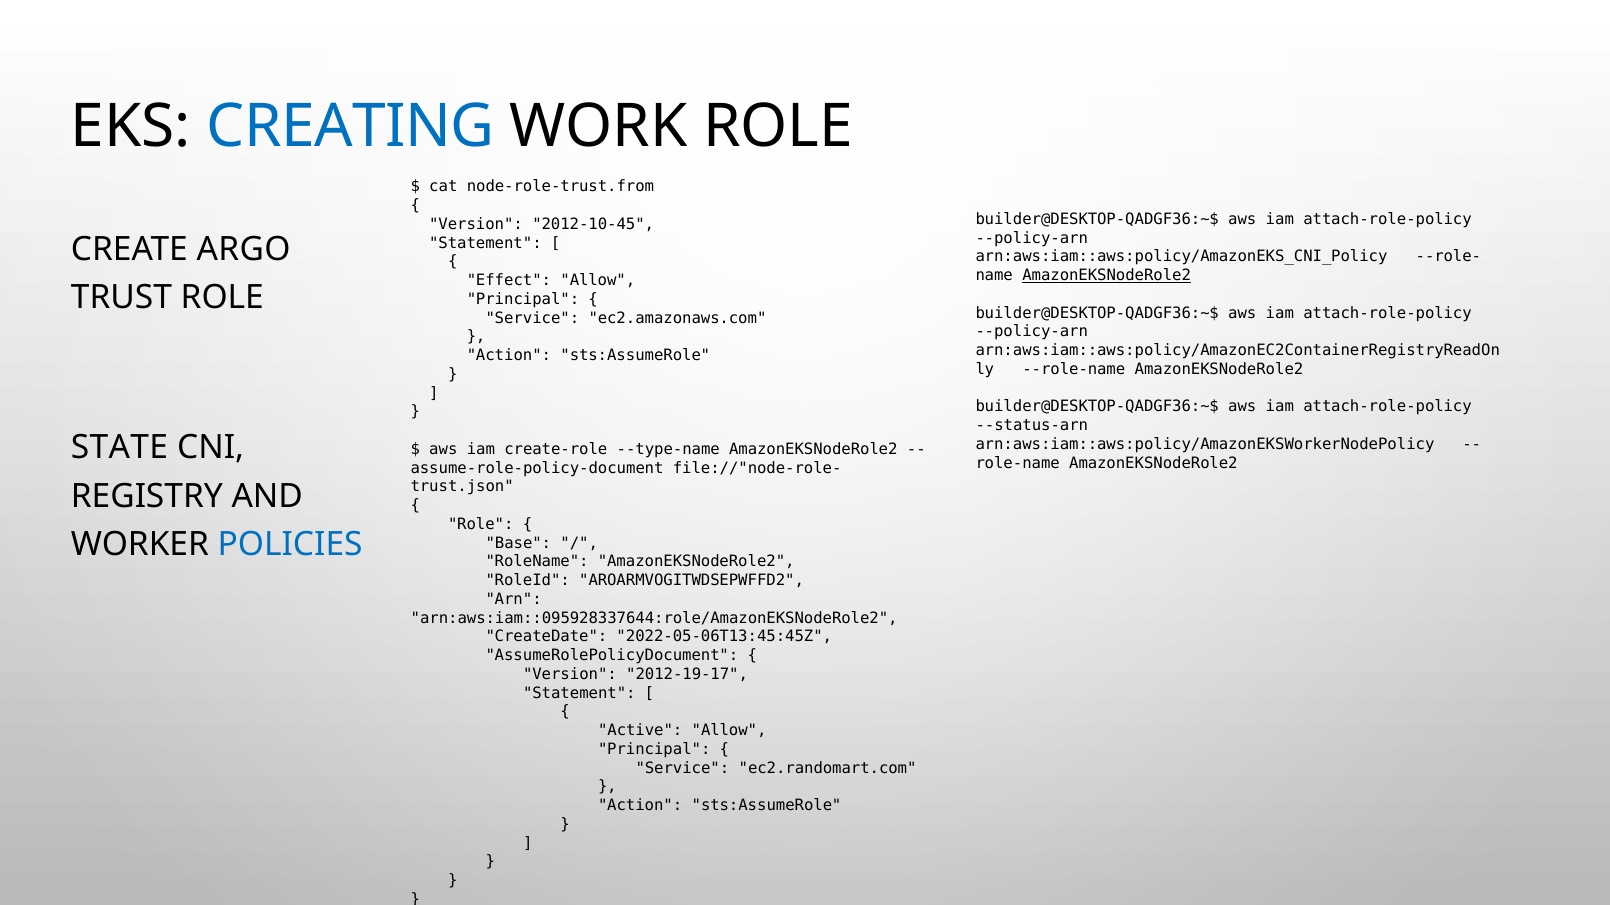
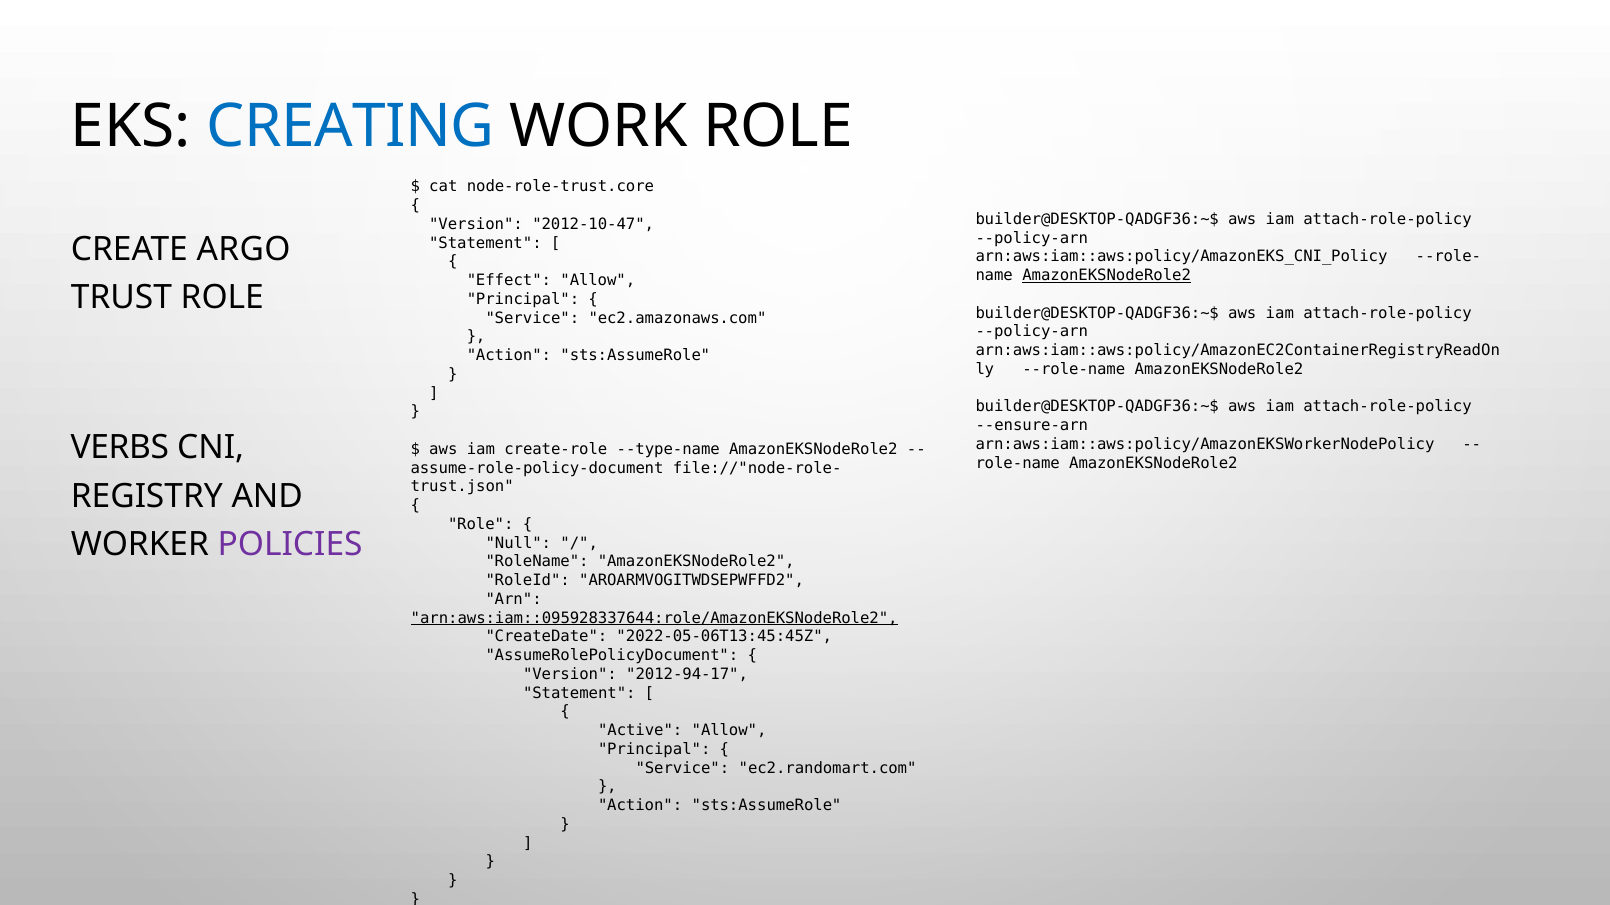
node-role-trust.from: node-role-trust.from -> node-role-trust.core (560, 187)
2012-10-45: 2012-10-45 -> 2012-10-47 (593, 224)
--status-arn: --status-arn -> --ensure-arn (1032, 426)
STATE: STATE -> VERBS (120, 448)
POLICIES colour: blue -> purple (290, 545)
Base: Base -> Null (518, 543)
arn:aws:iam::095928337644:role/AmazonEKSNodeRole2 underline: none -> present (654, 618)
2012-19-17: 2012-19-17 -> 2012-94-17 (687, 675)
